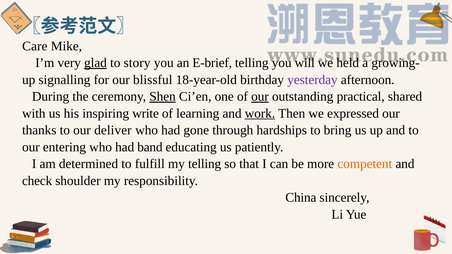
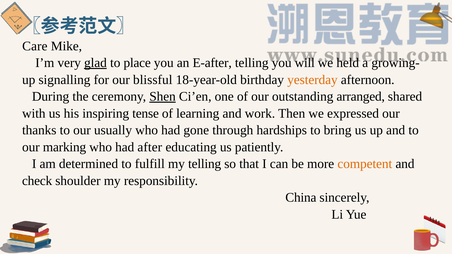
story: story -> place (137, 63)
E-brief: E-brief -> E-after (212, 63)
yesterday colour: purple -> orange (312, 80)
our underline: present -> none (260, 97)
practical: practical -> arranged (361, 97)
write: write -> tense (146, 113)
work underline: present -> none (260, 113)
deliver: deliver -> usually (113, 130)
entering: entering -> marking (64, 147)
band: band -> after (150, 147)
